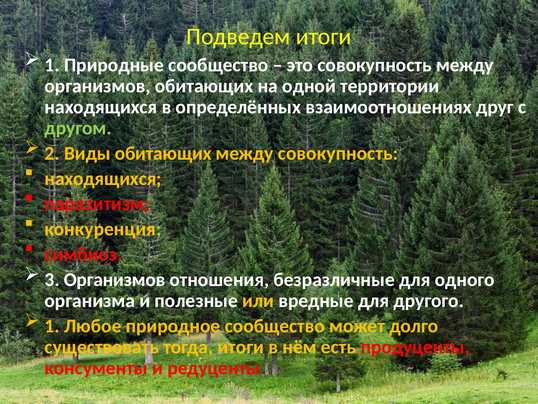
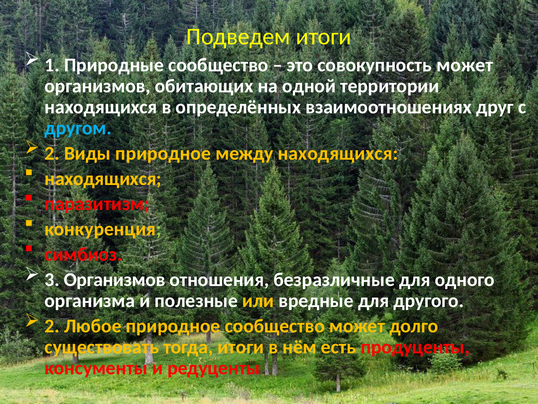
совокупность между: между -> может (465, 65)
другом colour: light green -> light blue (78, 128)
Виды обитающих: обитающих -> природное (163, 153)
между совокупность: совокупность -> находящихся (338, 153)
1: 1 -> 2 (52, 326)
